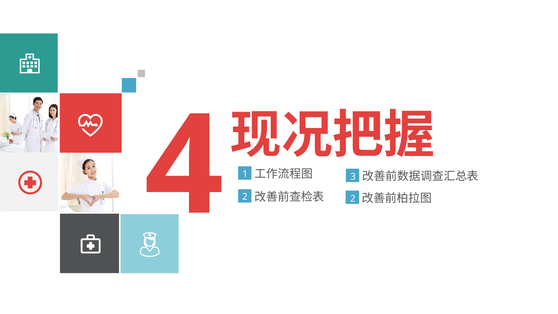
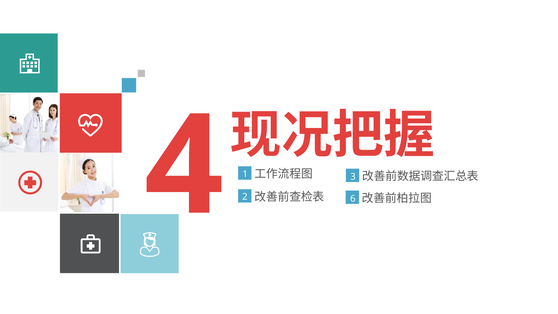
4 2: 2 -> 6 (353, 199)
